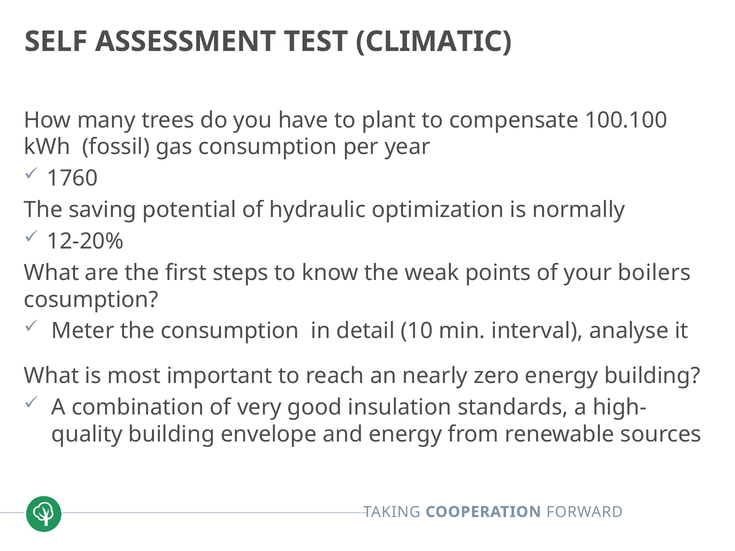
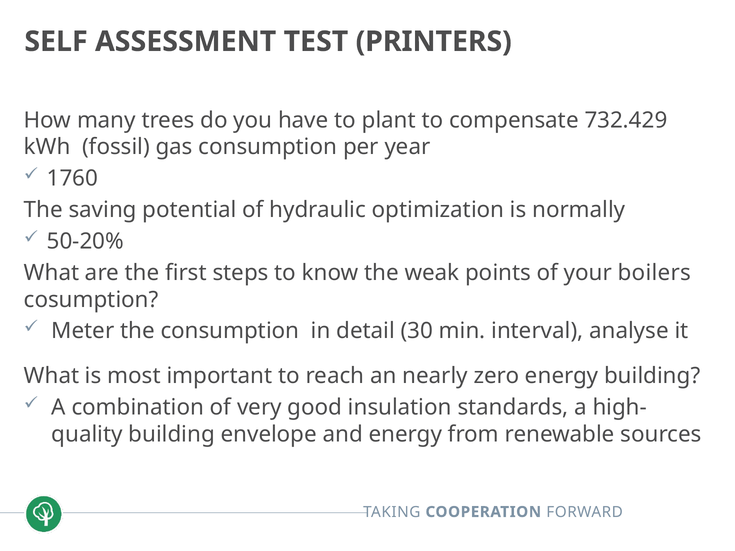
CLIMATIC: CLIMATIC -> PRINTERS (434, 42)
100.100: 100.100 -> 732.429 (626, 120)
12-20%: 12-20% -> 50-20% (85, 241)
10: 10 -> 30 (417, 331)
